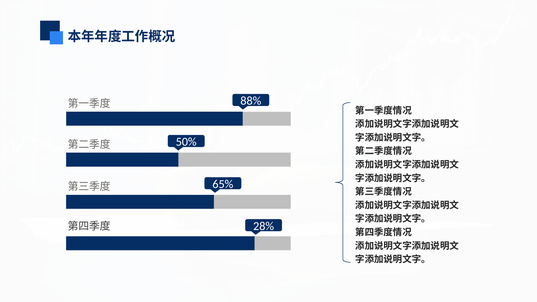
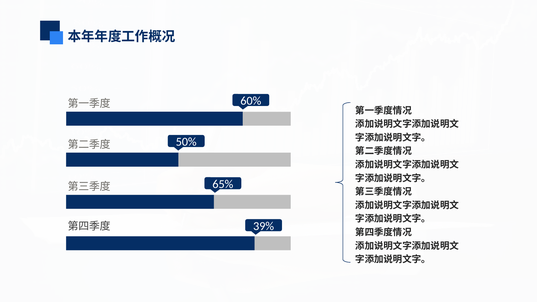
88%: 88% -> 60% (251, 101)
28%: 28% -> 39% (264, 226)
